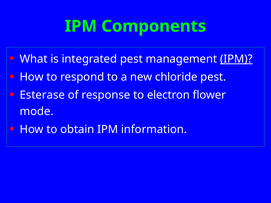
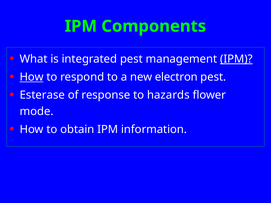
How underline: none -> present (32, 77)
chloride: chloride -> electron (176, 77)
electron: electron -> hazards (168, 95)
